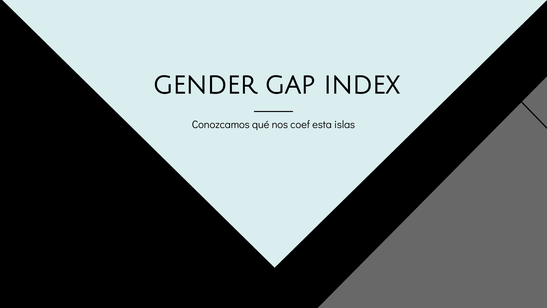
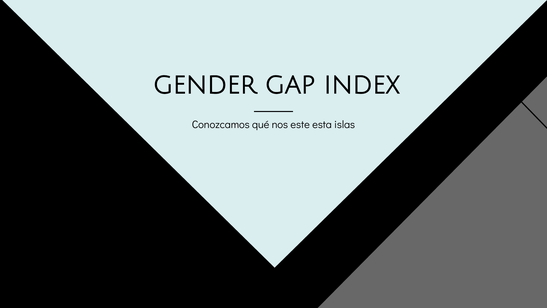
coef: coef -> este (300, 125)
